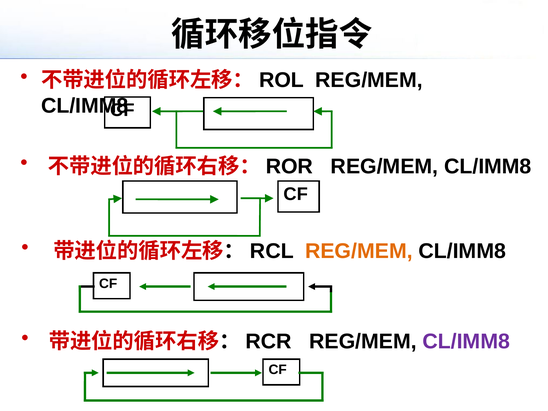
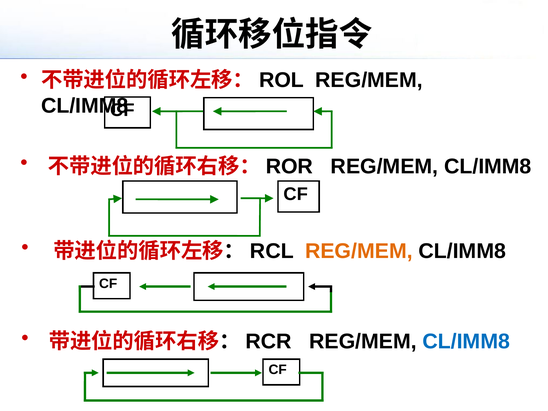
CL/IMM8 colour: purple -> blue (466, 342)
